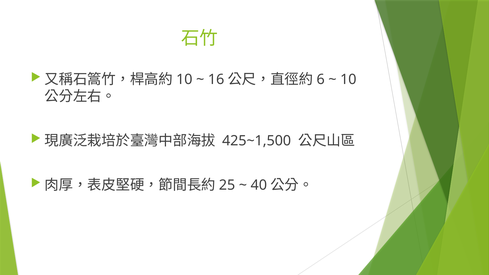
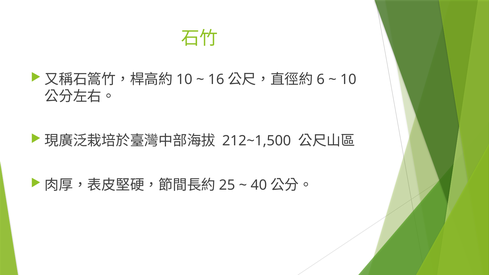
425~1,500: 425~1,500 -> 212~1,500 (257, 141)
